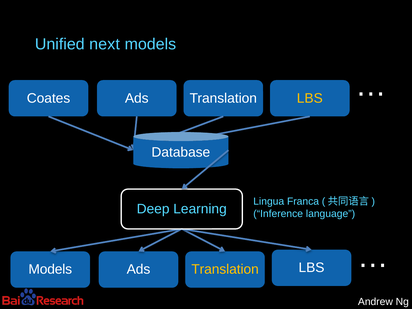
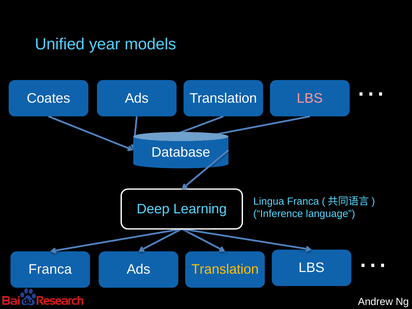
next: next -> year (105, 44)
LBS colour: yellow -> pink (310, 98)
Models: Models -> Franca (50, 269)
